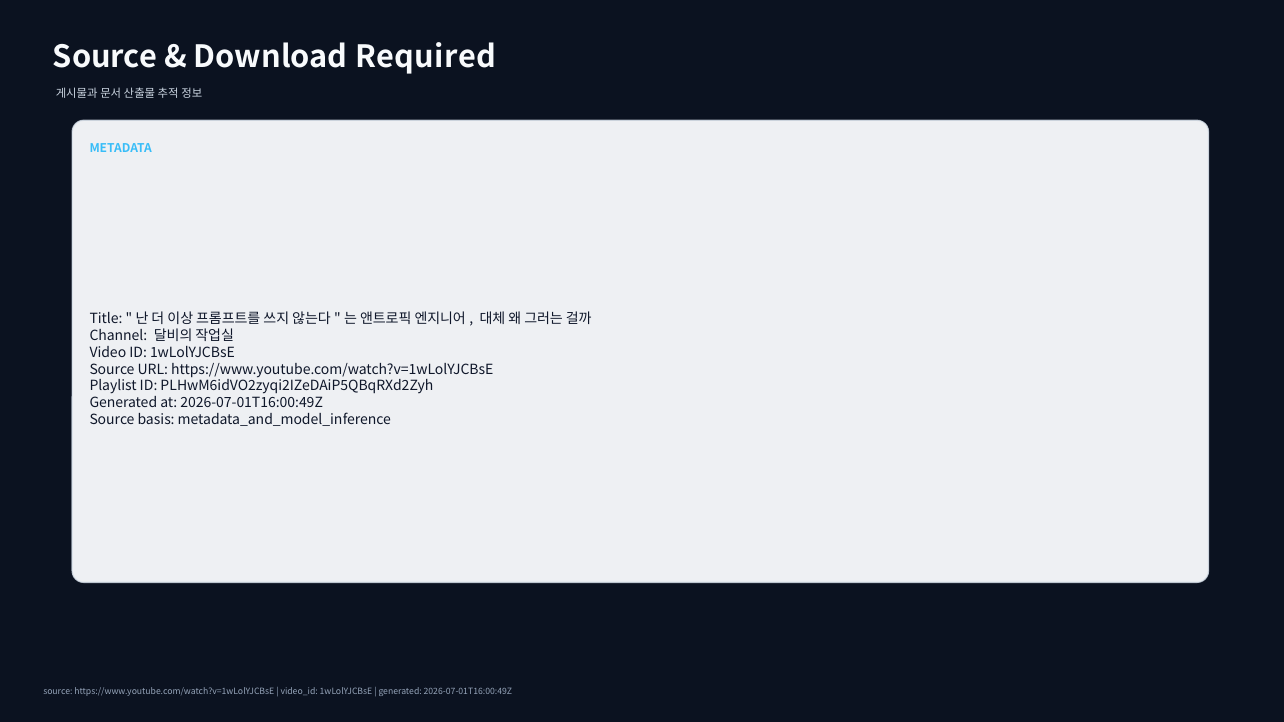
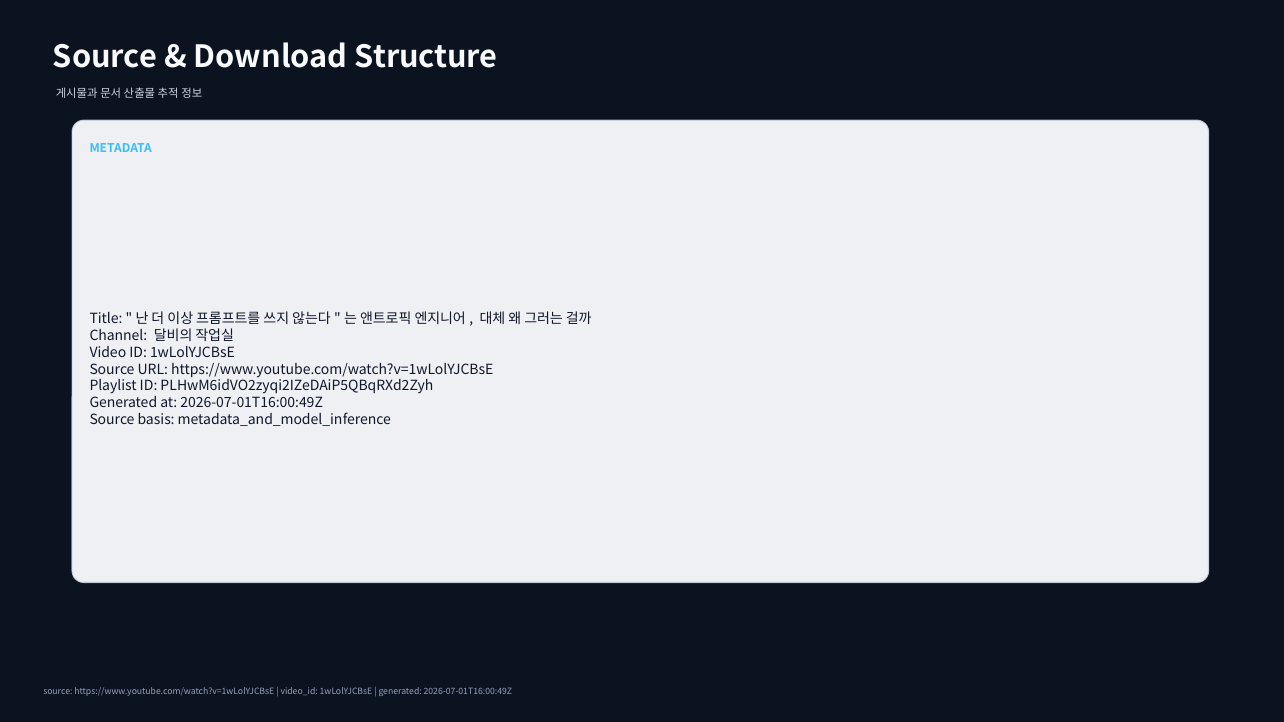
Required: Required -> Structure (426, 58)
